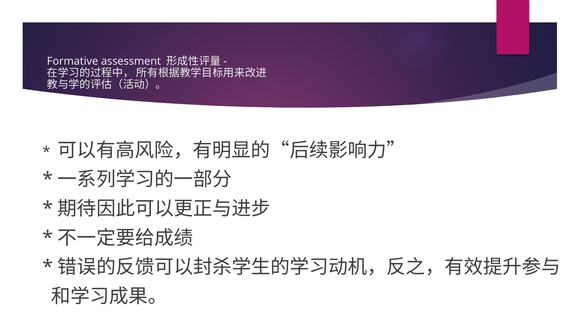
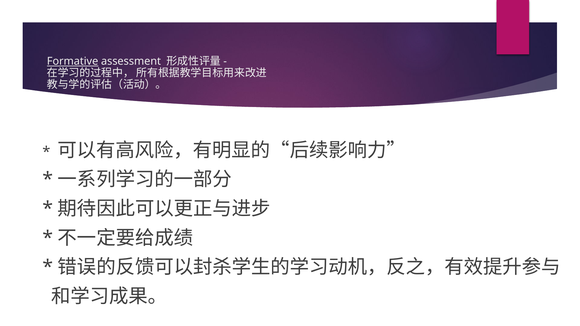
Formative underline: none -> present (73, 61)
